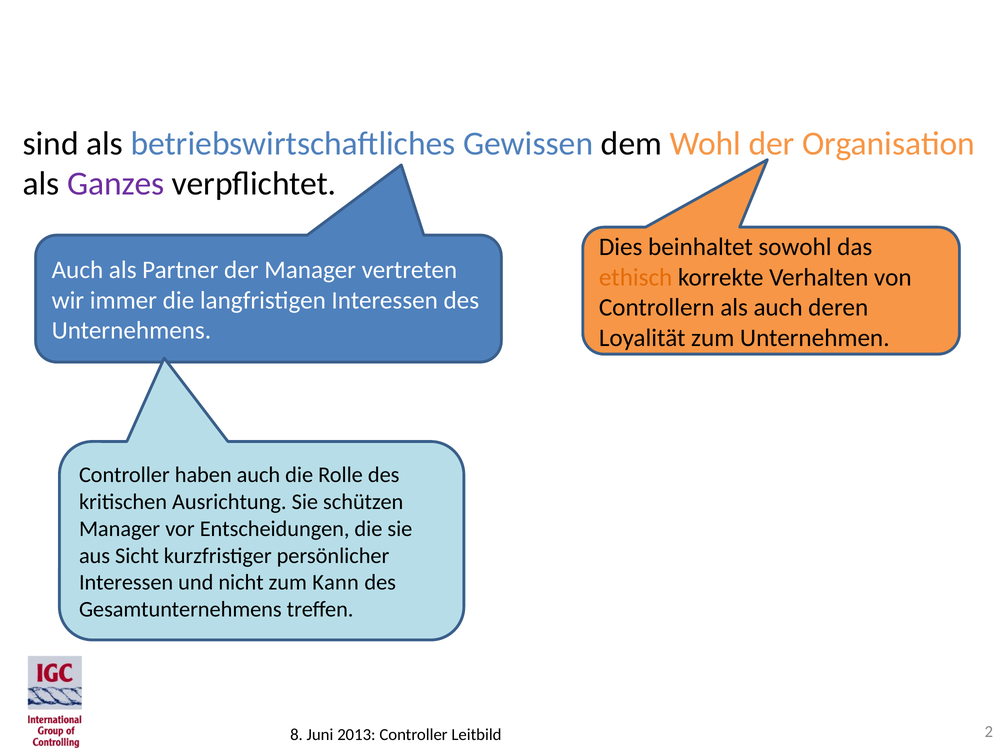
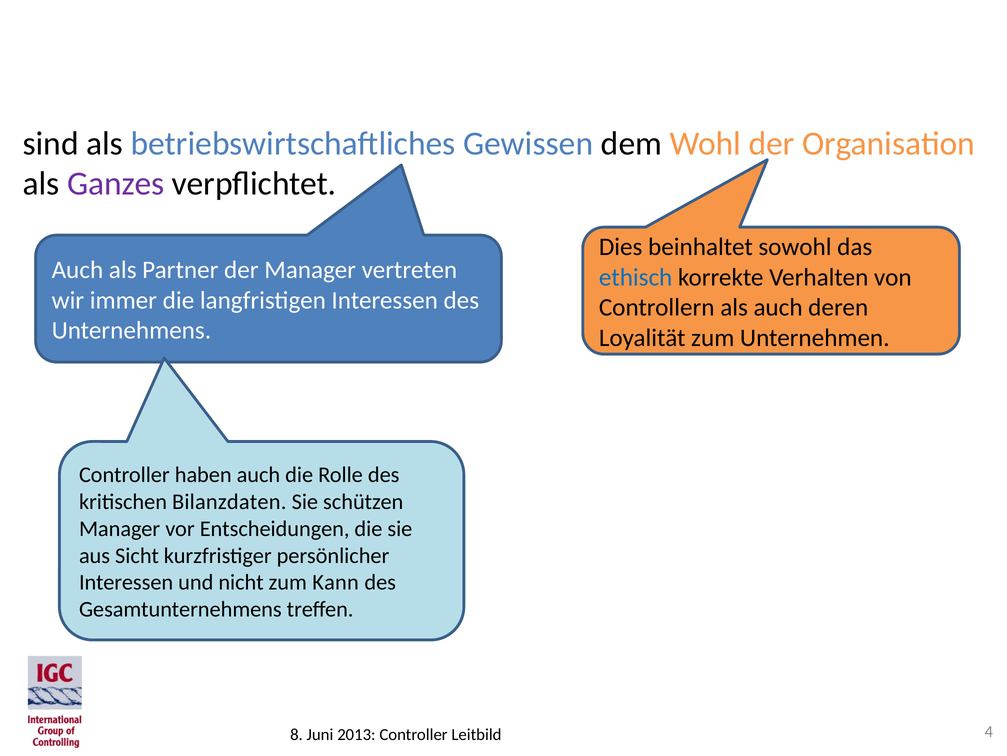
ethisch colour: orange -> blue (636, 277)
Ausrichtung: Ausrichtung -> Bilanzdaten (229, 501)
2: 2 -> 4 (989, 731)
